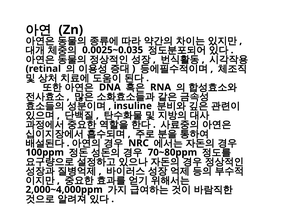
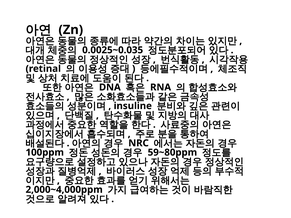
70~80ppm: 70~80ppm -> 59~80ppm (172, 153)
